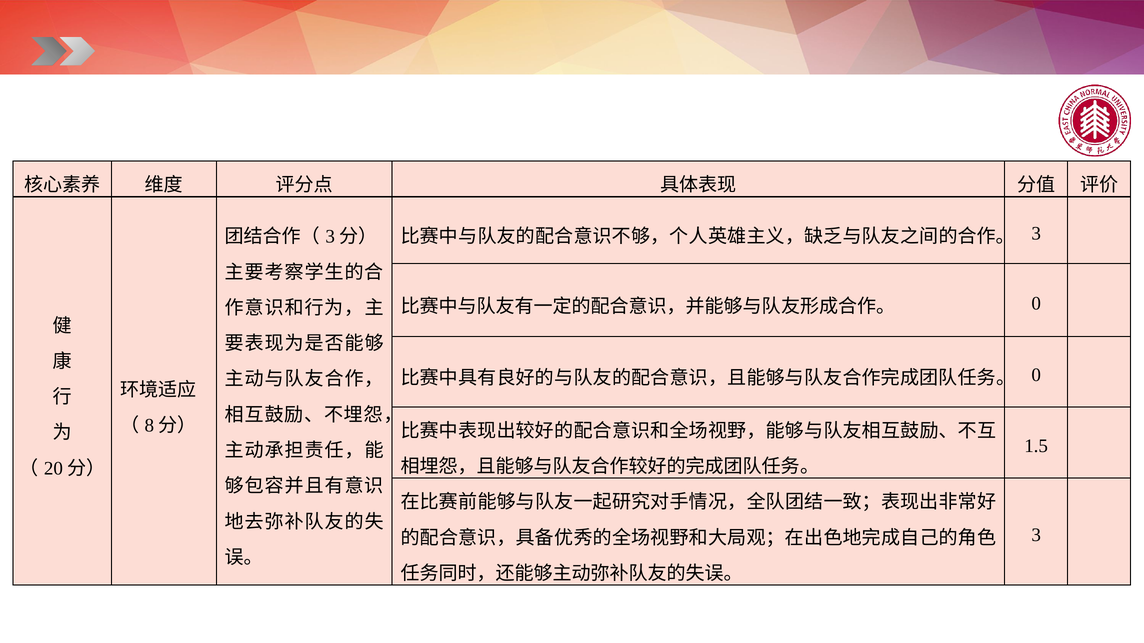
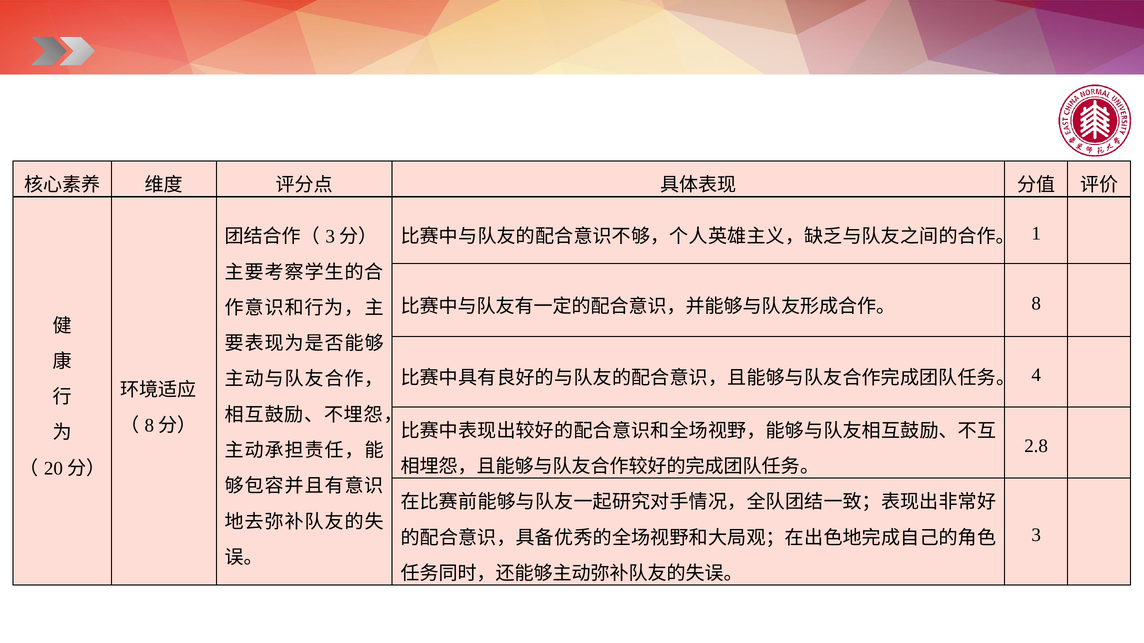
3: 3 -> 1 (1036, 234)
0: 0 -> 8 (1036, 304)
0: 0 -> 4 (1036, 375)
1.5: 1.5 -> 2.8 (1036, 446)
